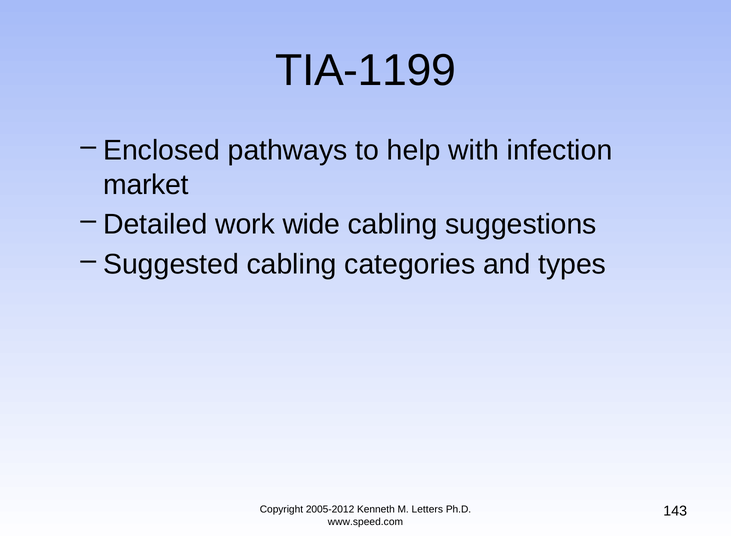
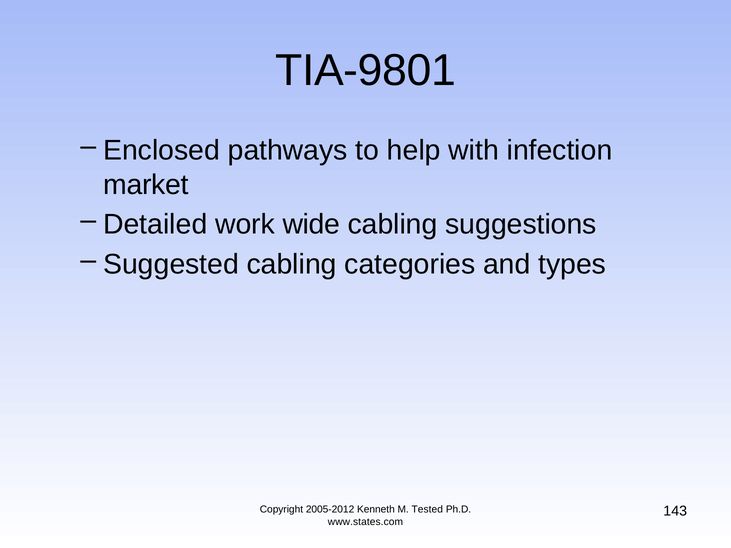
TIA-1199: TIA-1199 -> TIA-9801 (366, 71)
Letters: Letters -> Tested (427, 510)
www.speed.com: www.speed.com -> www.states.com (365, 522)
